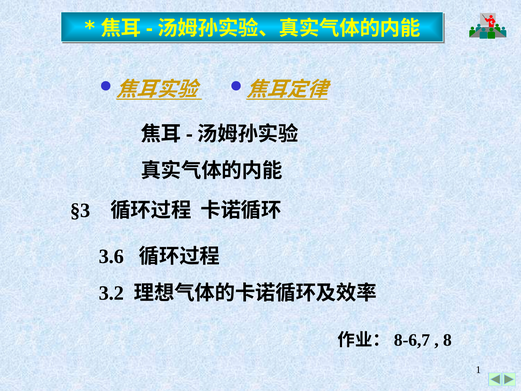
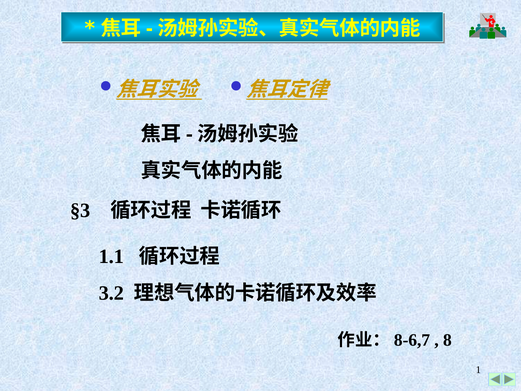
3.6: 3.6 -> 1.1 (111, 256)
